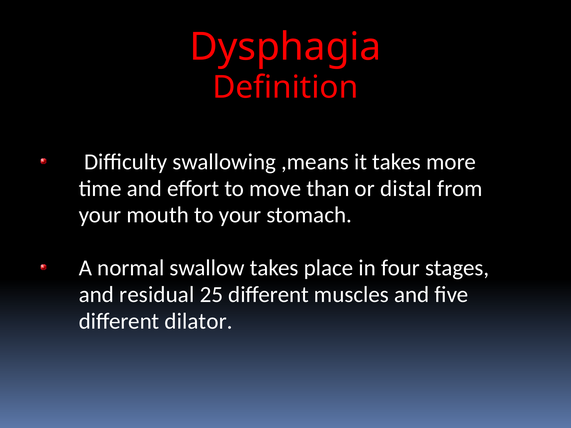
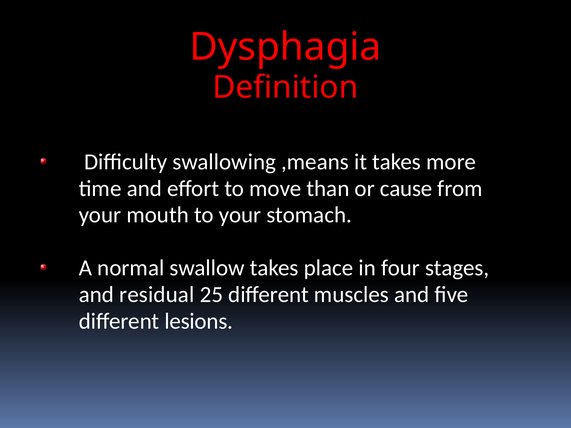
distal: distal -> cause (406, 189)
dilator: dilator -> lesions (199, 321)
